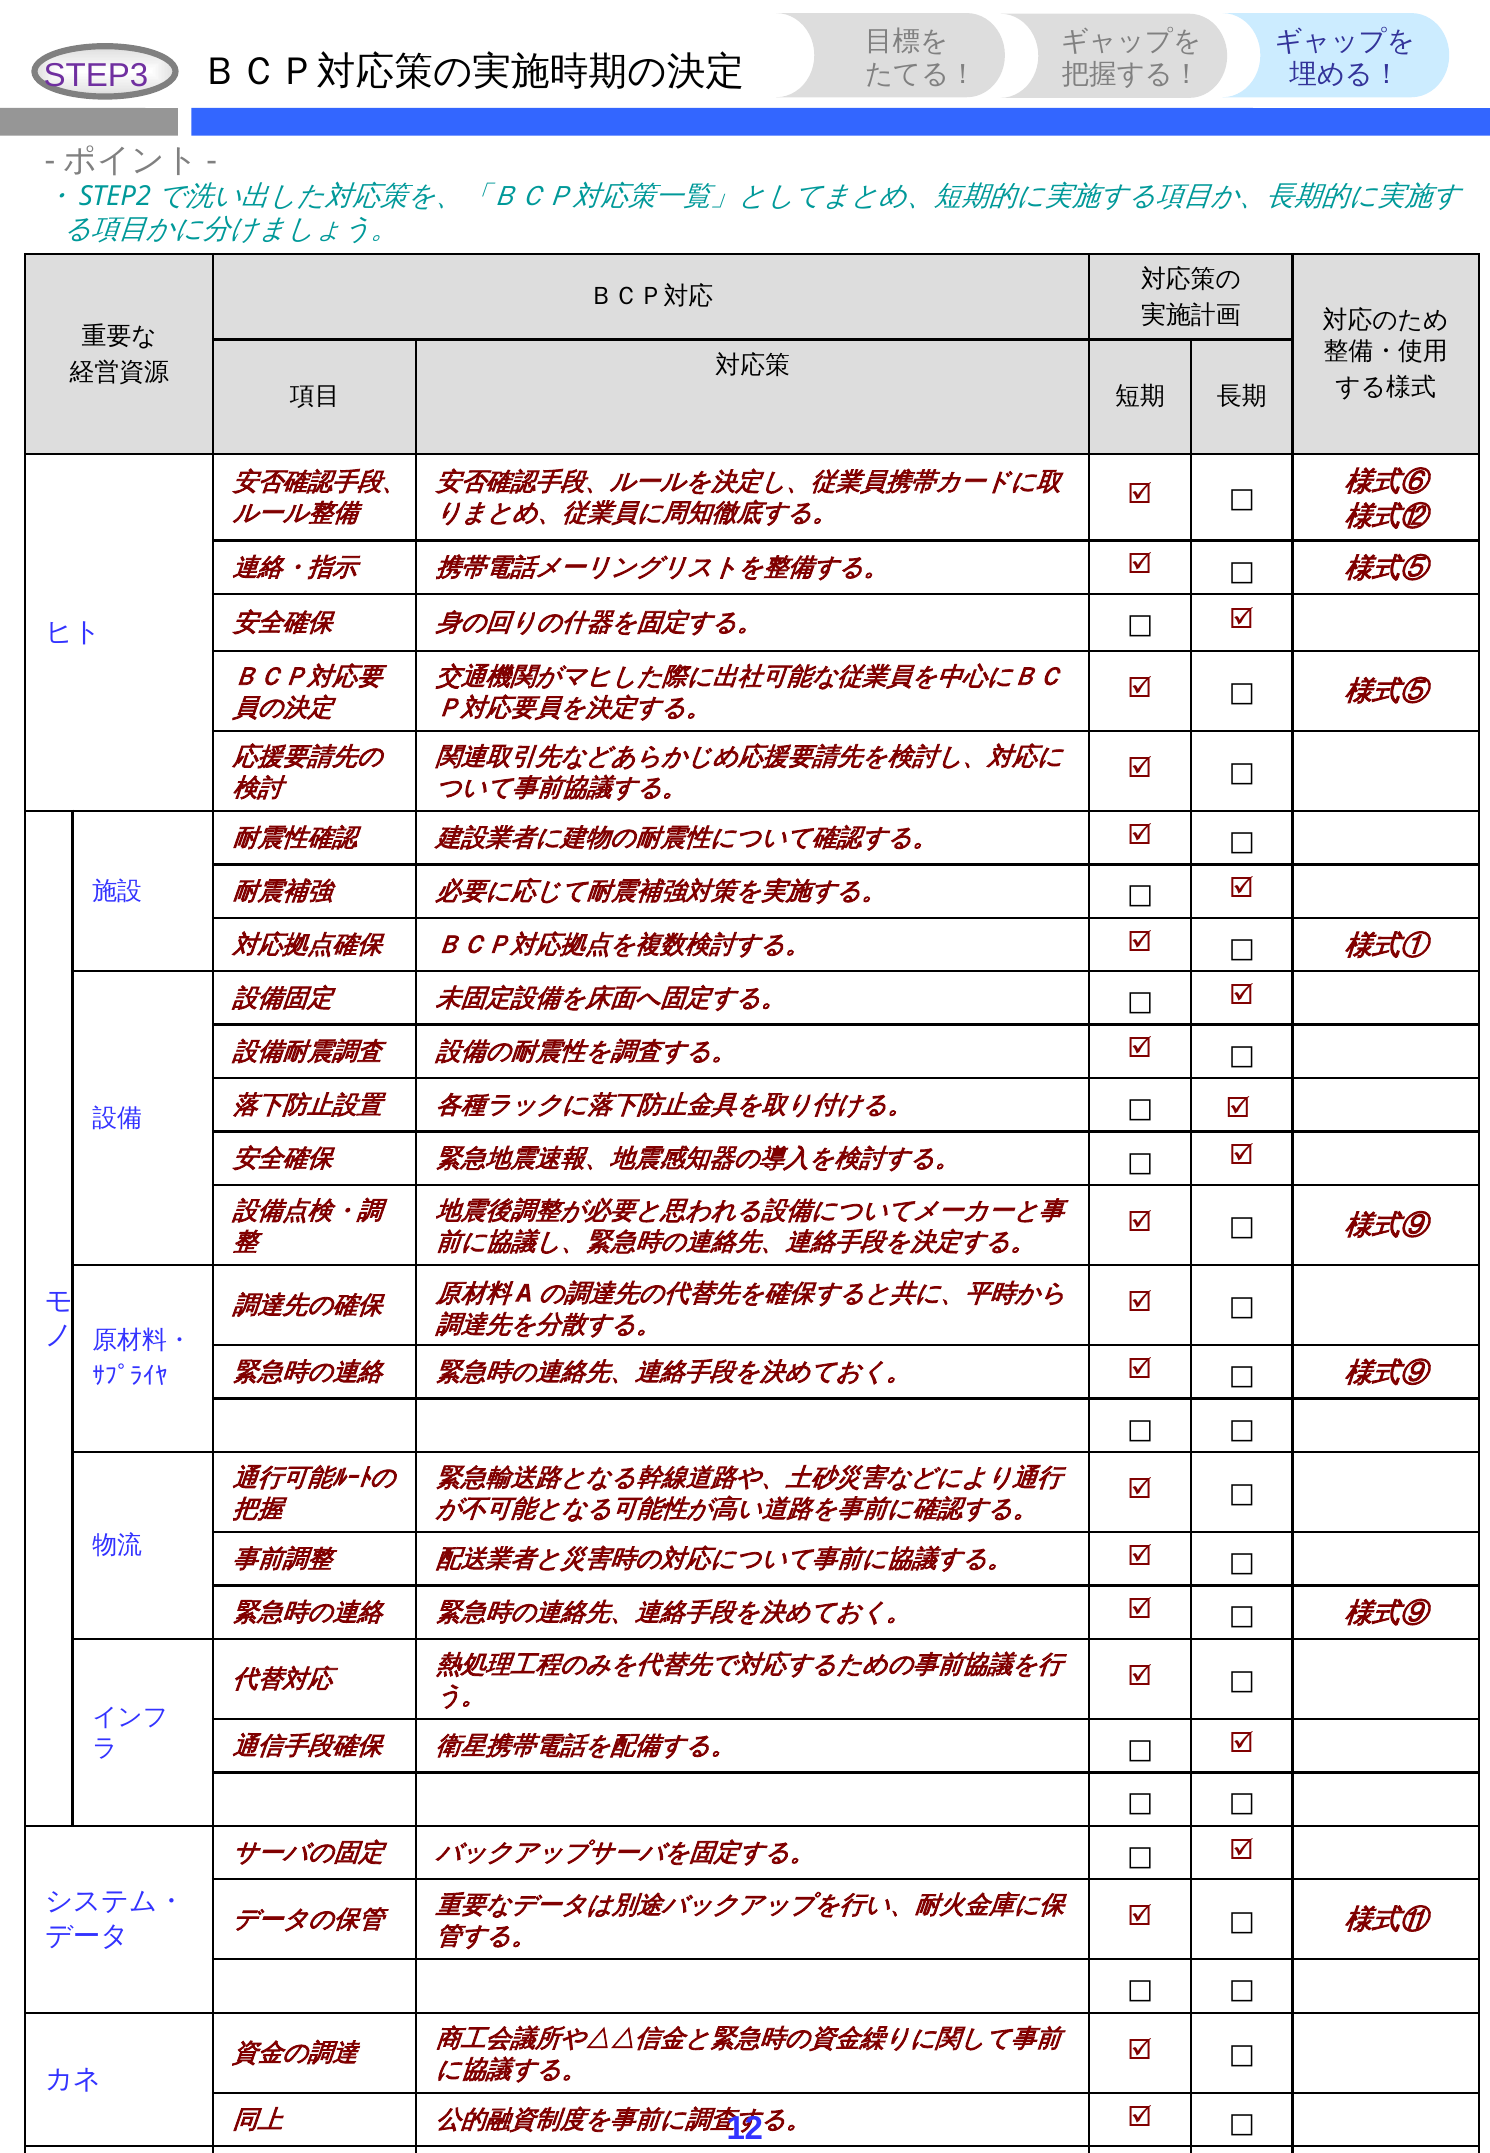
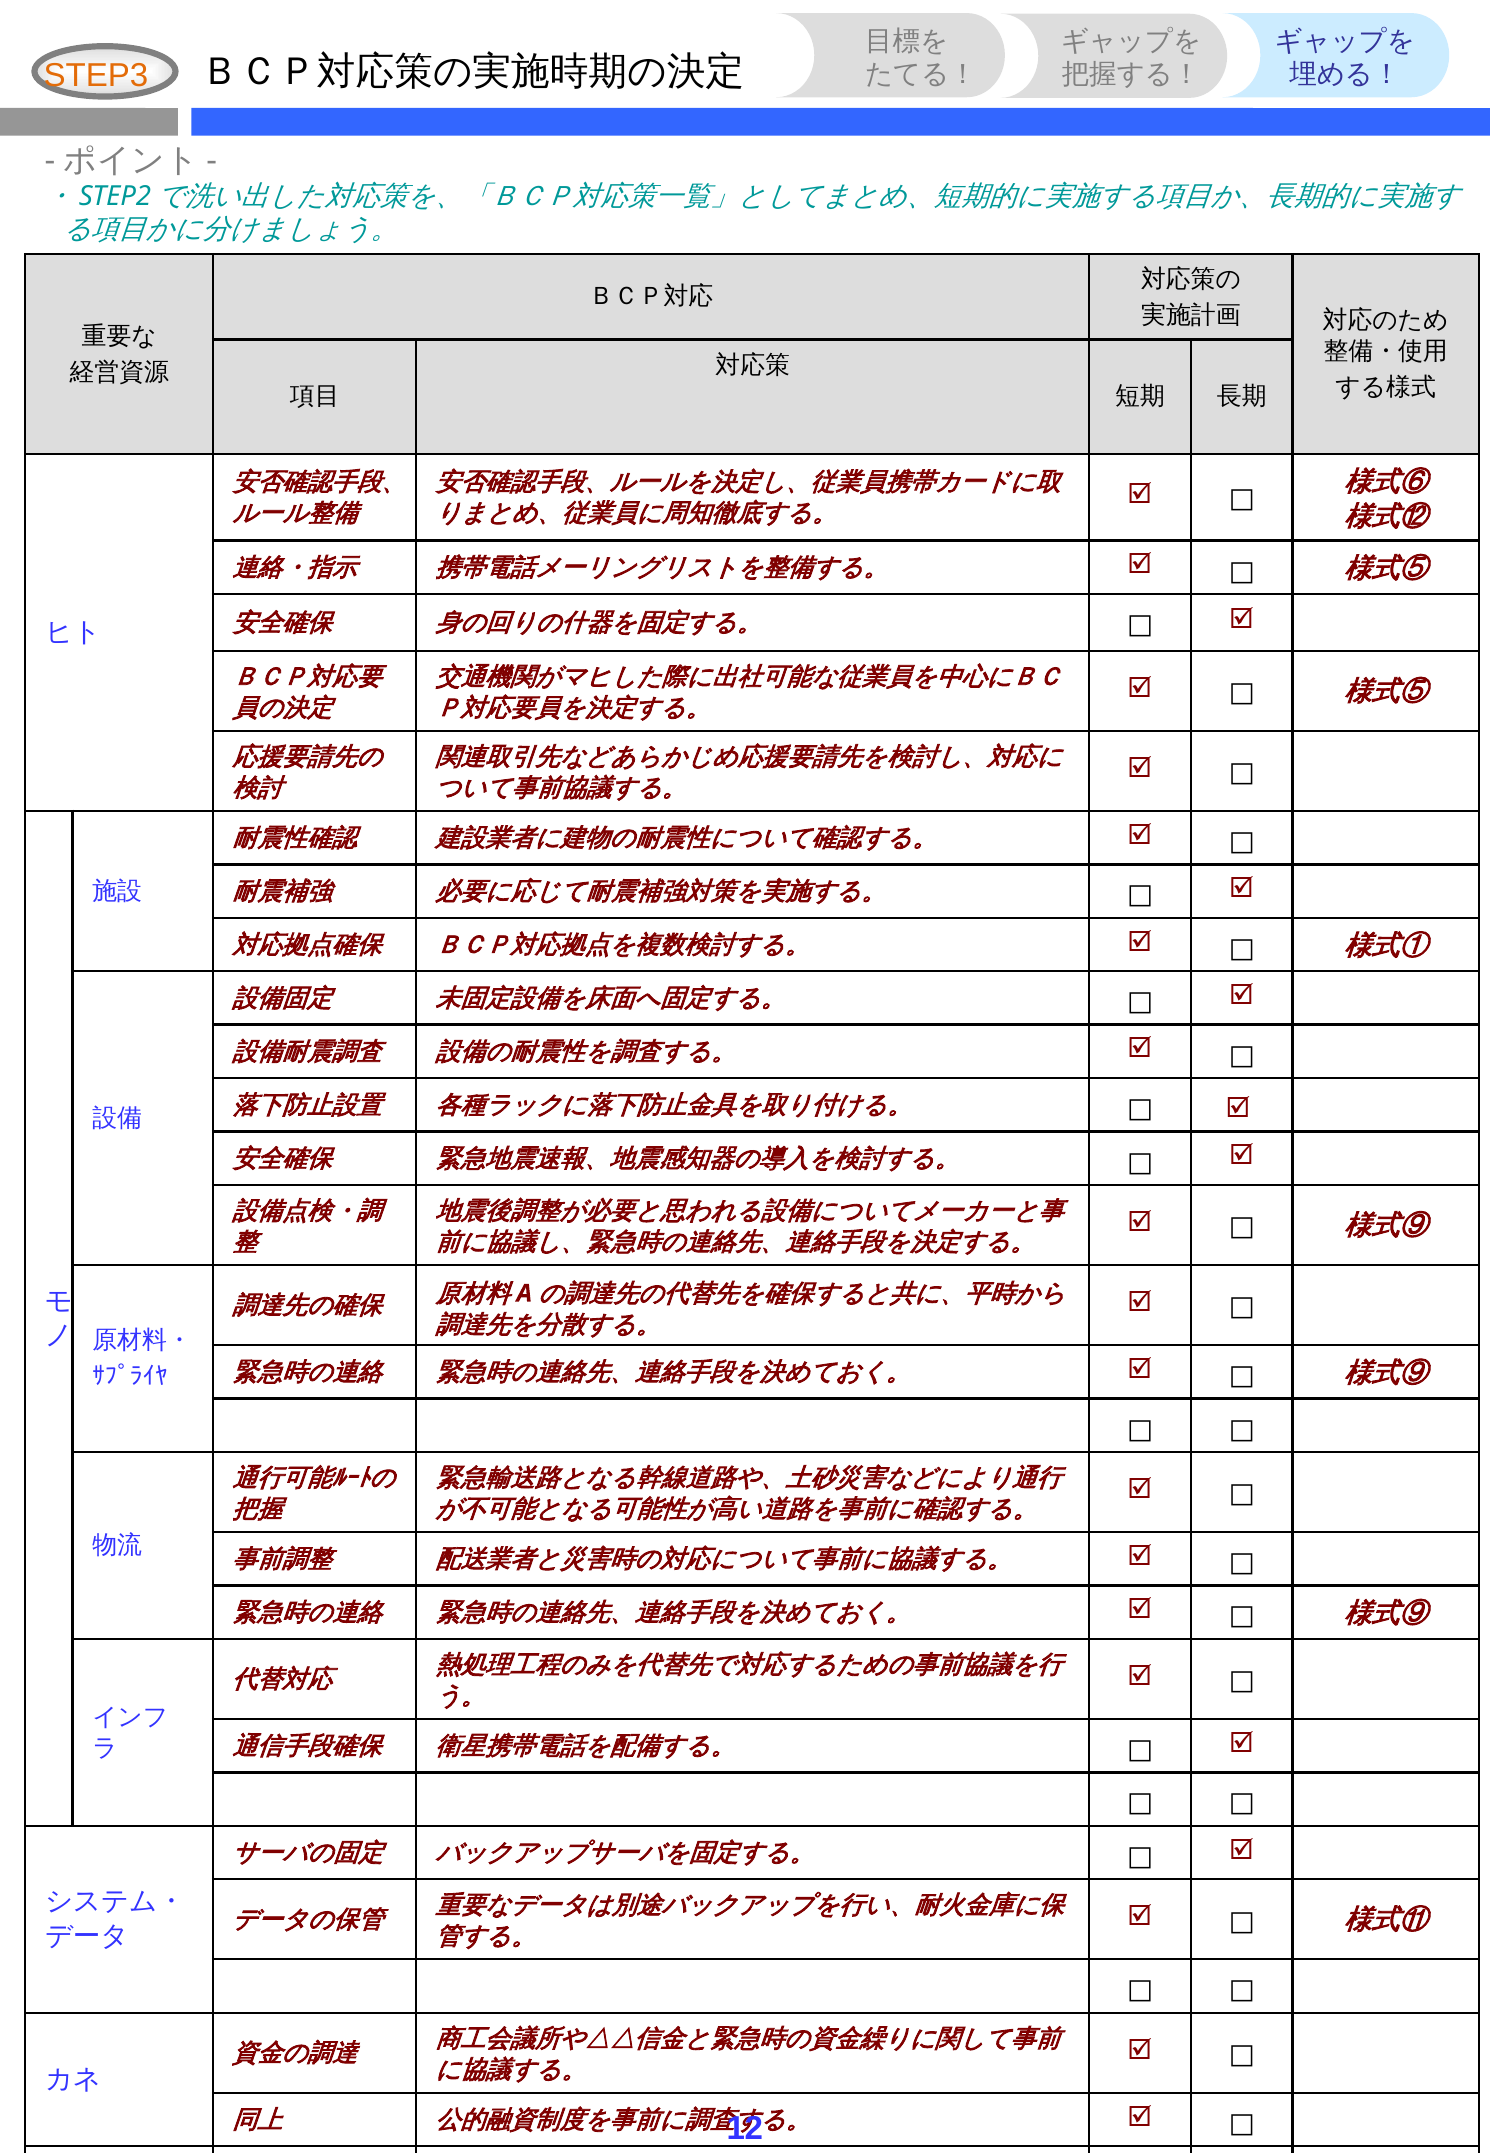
STEP3 colour: purple -> orange (96, 76)
